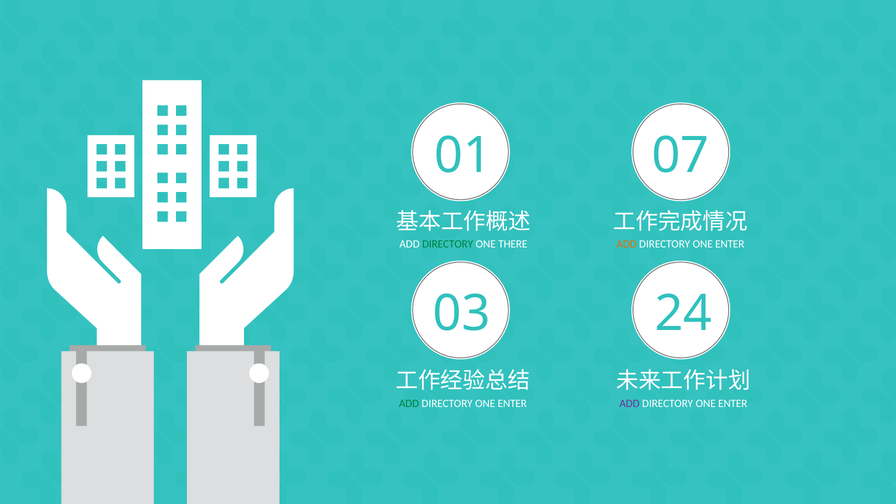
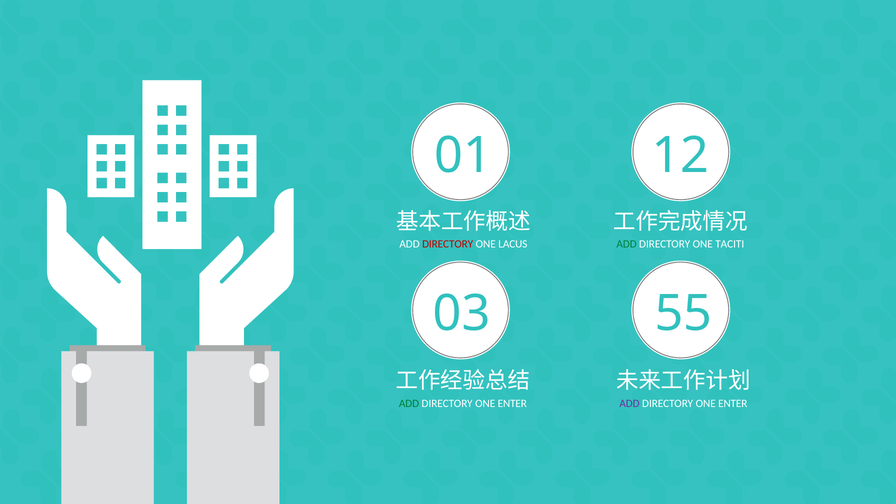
07: 07 -> 12 (680, 155)
DIRECTORY colour: green -> red (448, 244)
THERE: THERE -> LACUS (513, 244)
ADD colour: orange -> green (627, 244)
ENTER: ENTER -> TACITI (730, 244)
24: 24 -> 55 (683, 314)
